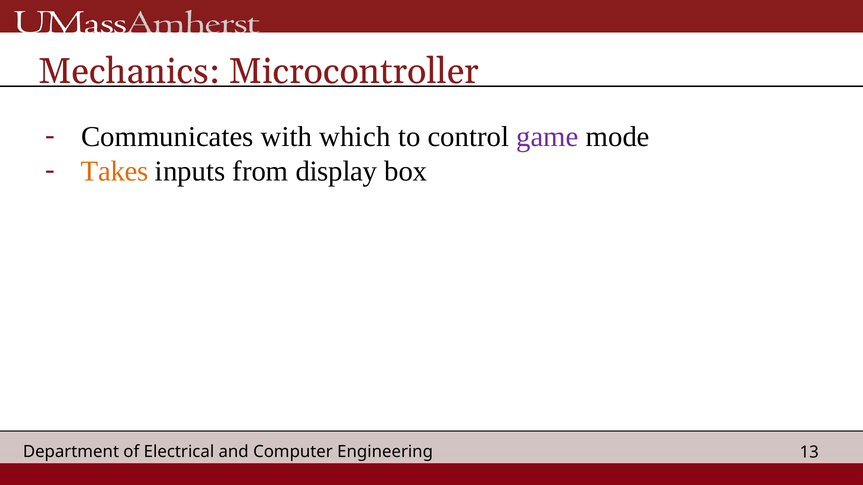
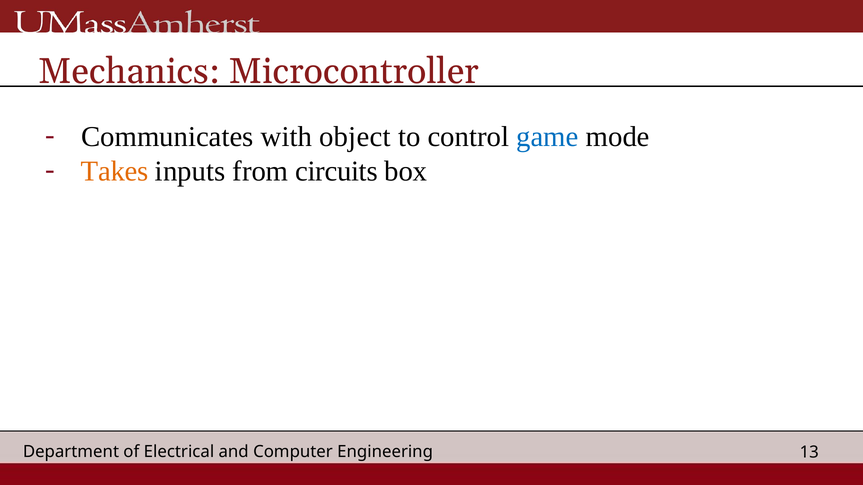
which: which -> object (355, 137)
game colour: purple -> blue (547, 137)
display: display -> circuits (336, 171)
